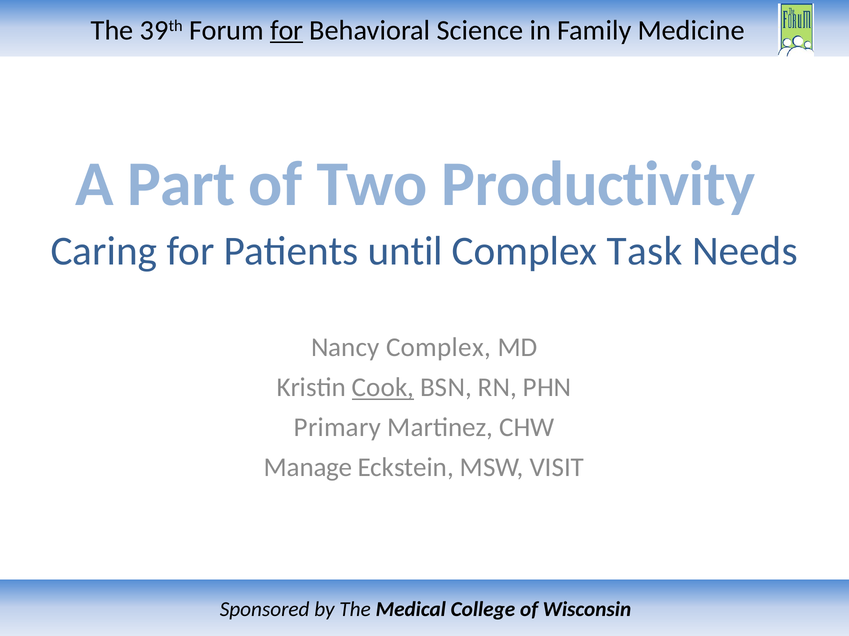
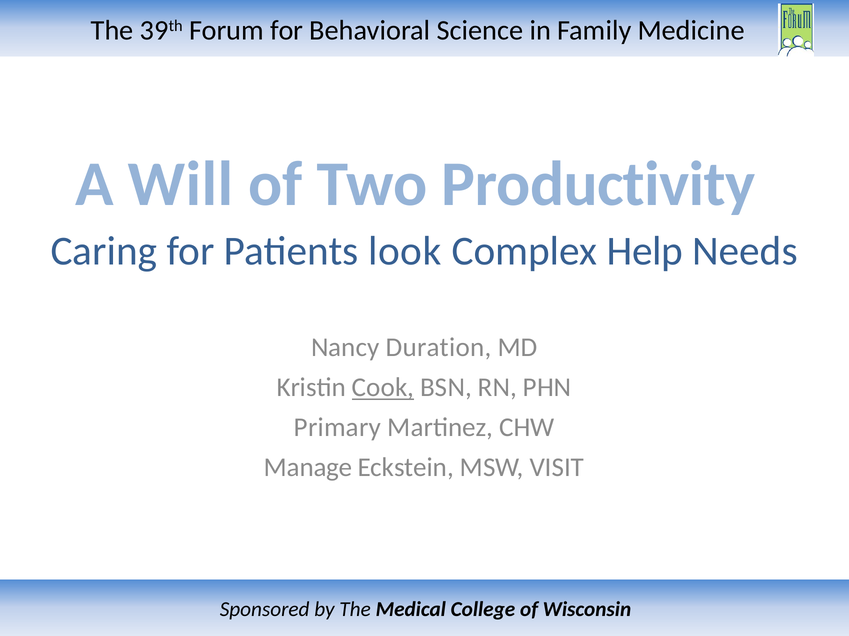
for underline: present -> none (287, 30)
Part: Part -> Will (181, 184)
until: until -> look (405, 251)
Task: Task -> Help (645, 251)
Nancy Complex: Complex -> Duration (438, 348)
